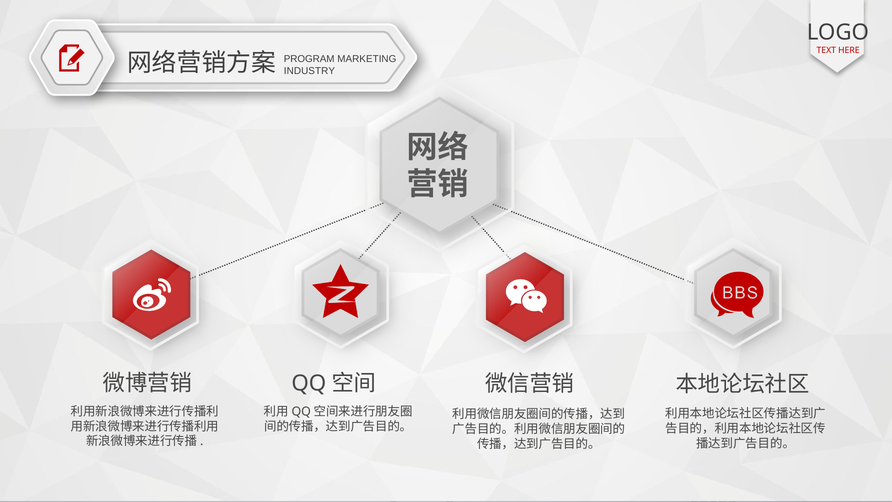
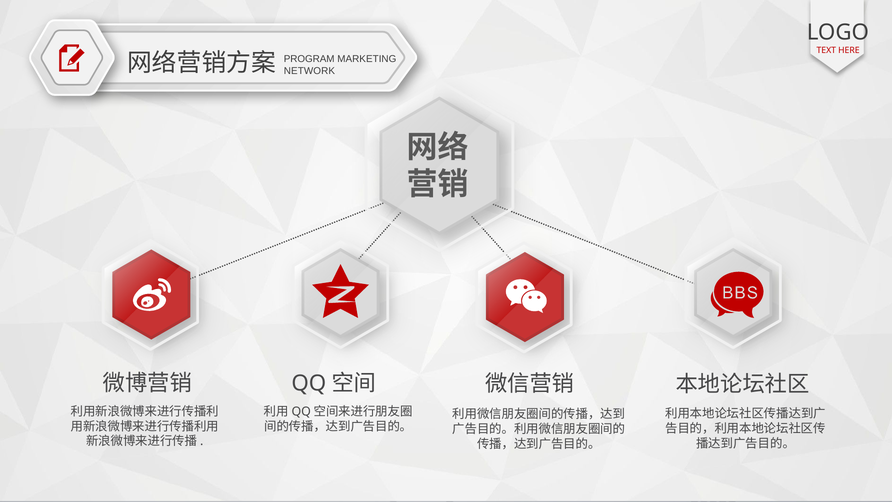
INDUSTRY: INDUSTRY -> NETWORK (309, 71)
